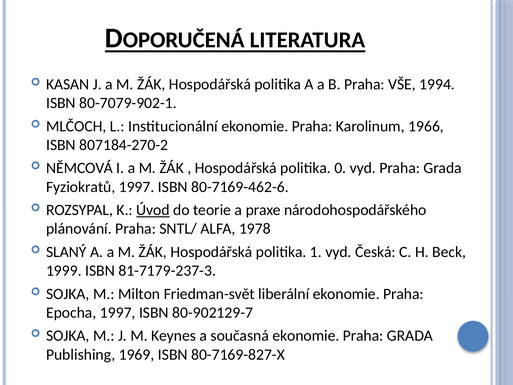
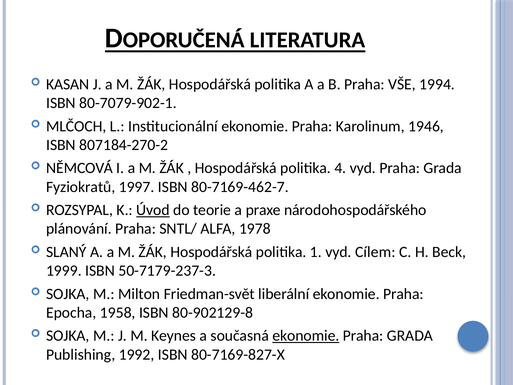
1966: 1966 -> 1946 (426, 126)
0: 0 -> 4 (340, 168)
80-7169-462-6: 80-7169-462-6 -> 80-7169-462-7 (240, 187)
Česká: Česká -> Cílem (375, 252)
81-7179-237-3: 81-7179-237-3 -> 50-7179-237-3 (167, 271)
Epocha 1997: 1997 -> 1958 (118, 312)
80-902129-7: 80-902129-7 -> 80-902129-8 (213, 312)
ekonomie underline: none -> present (306, 336)
1969: 1969 -> 1992 (137, 354)
